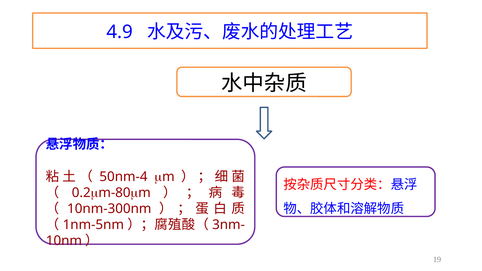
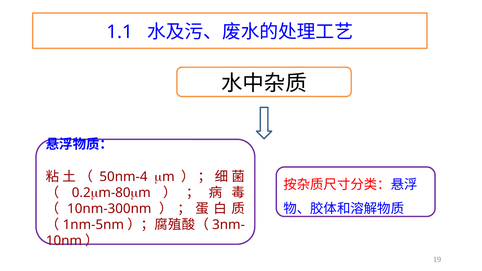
4.9: 4.9 -> 1.1 (120, 32)
